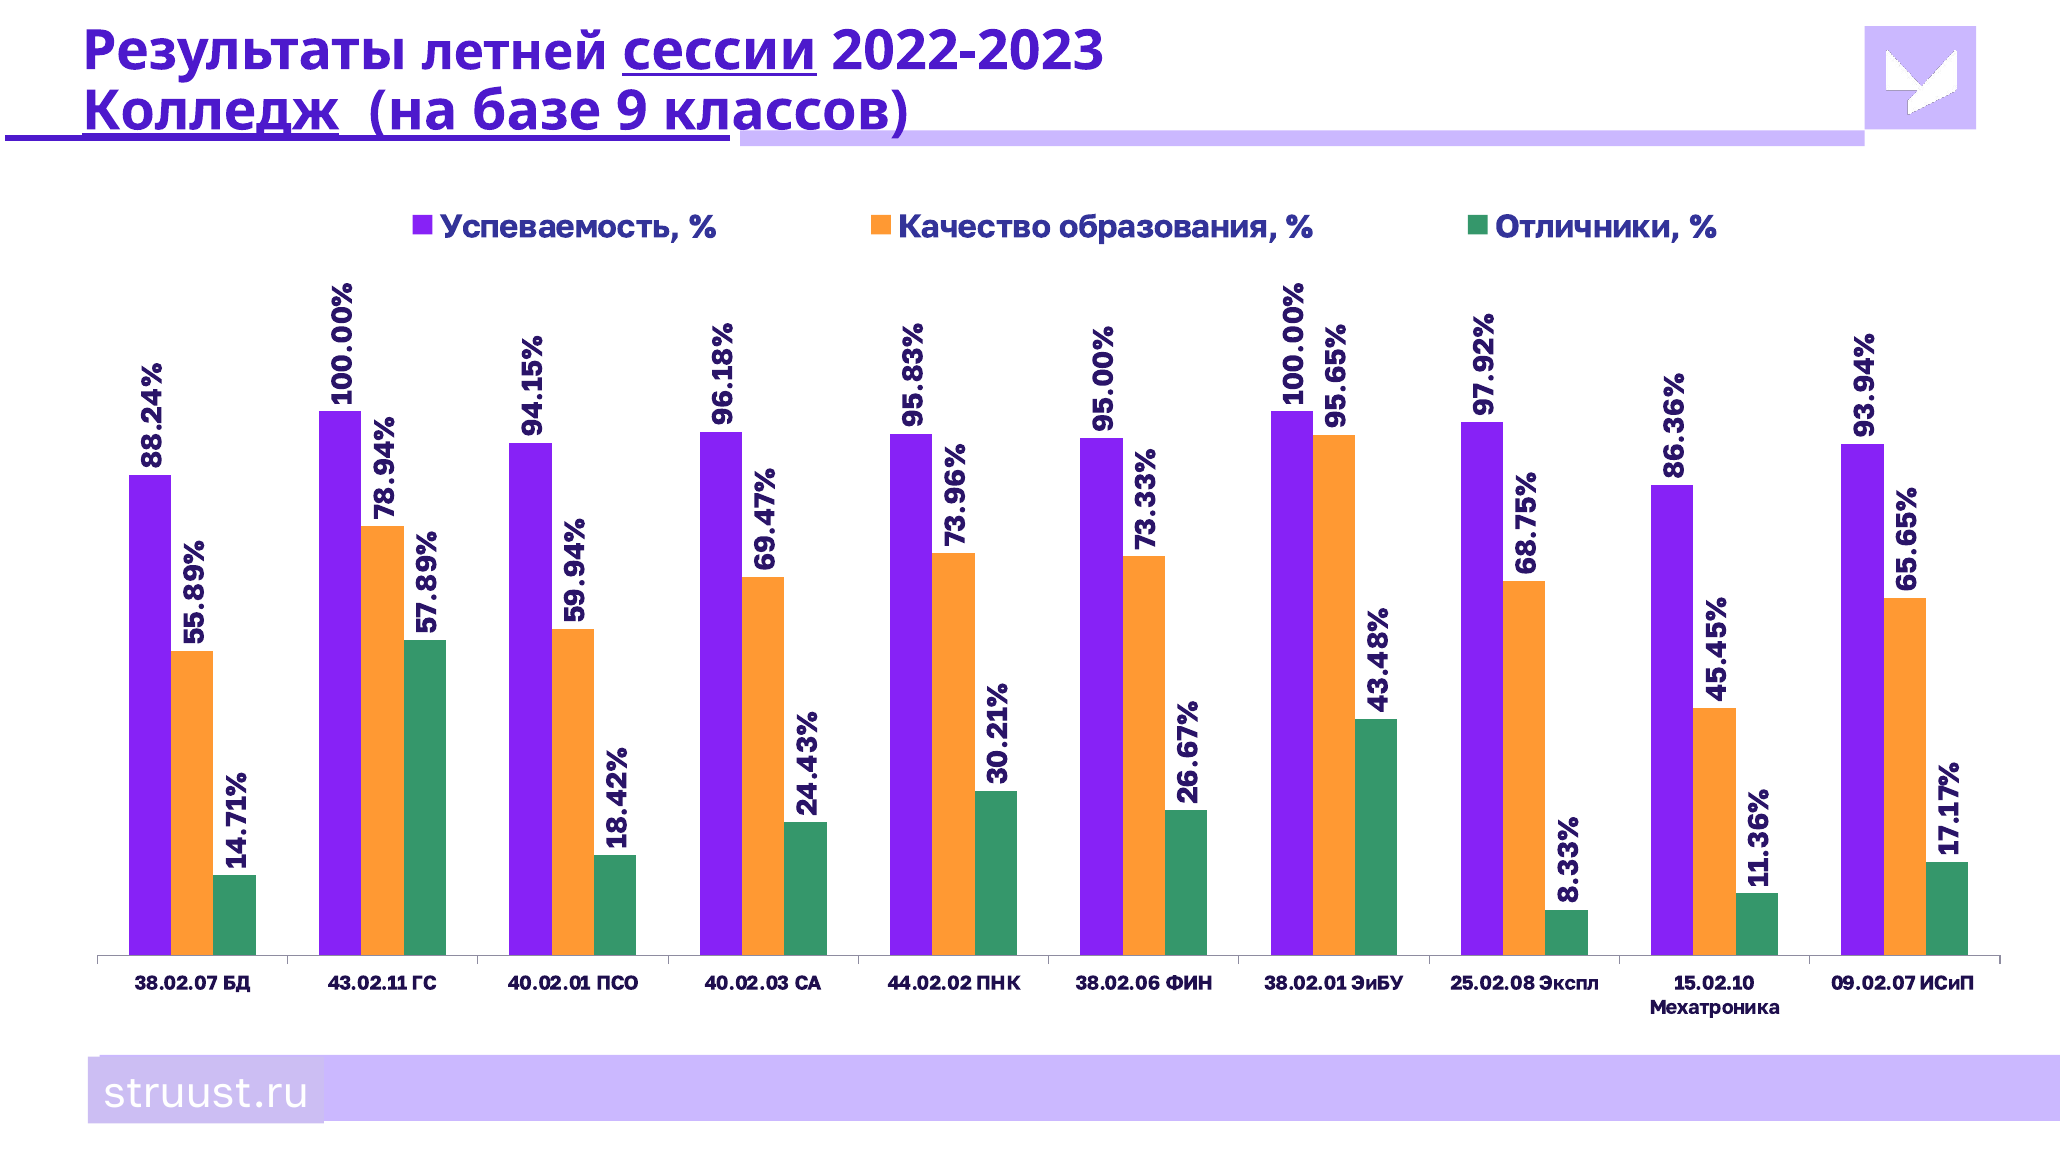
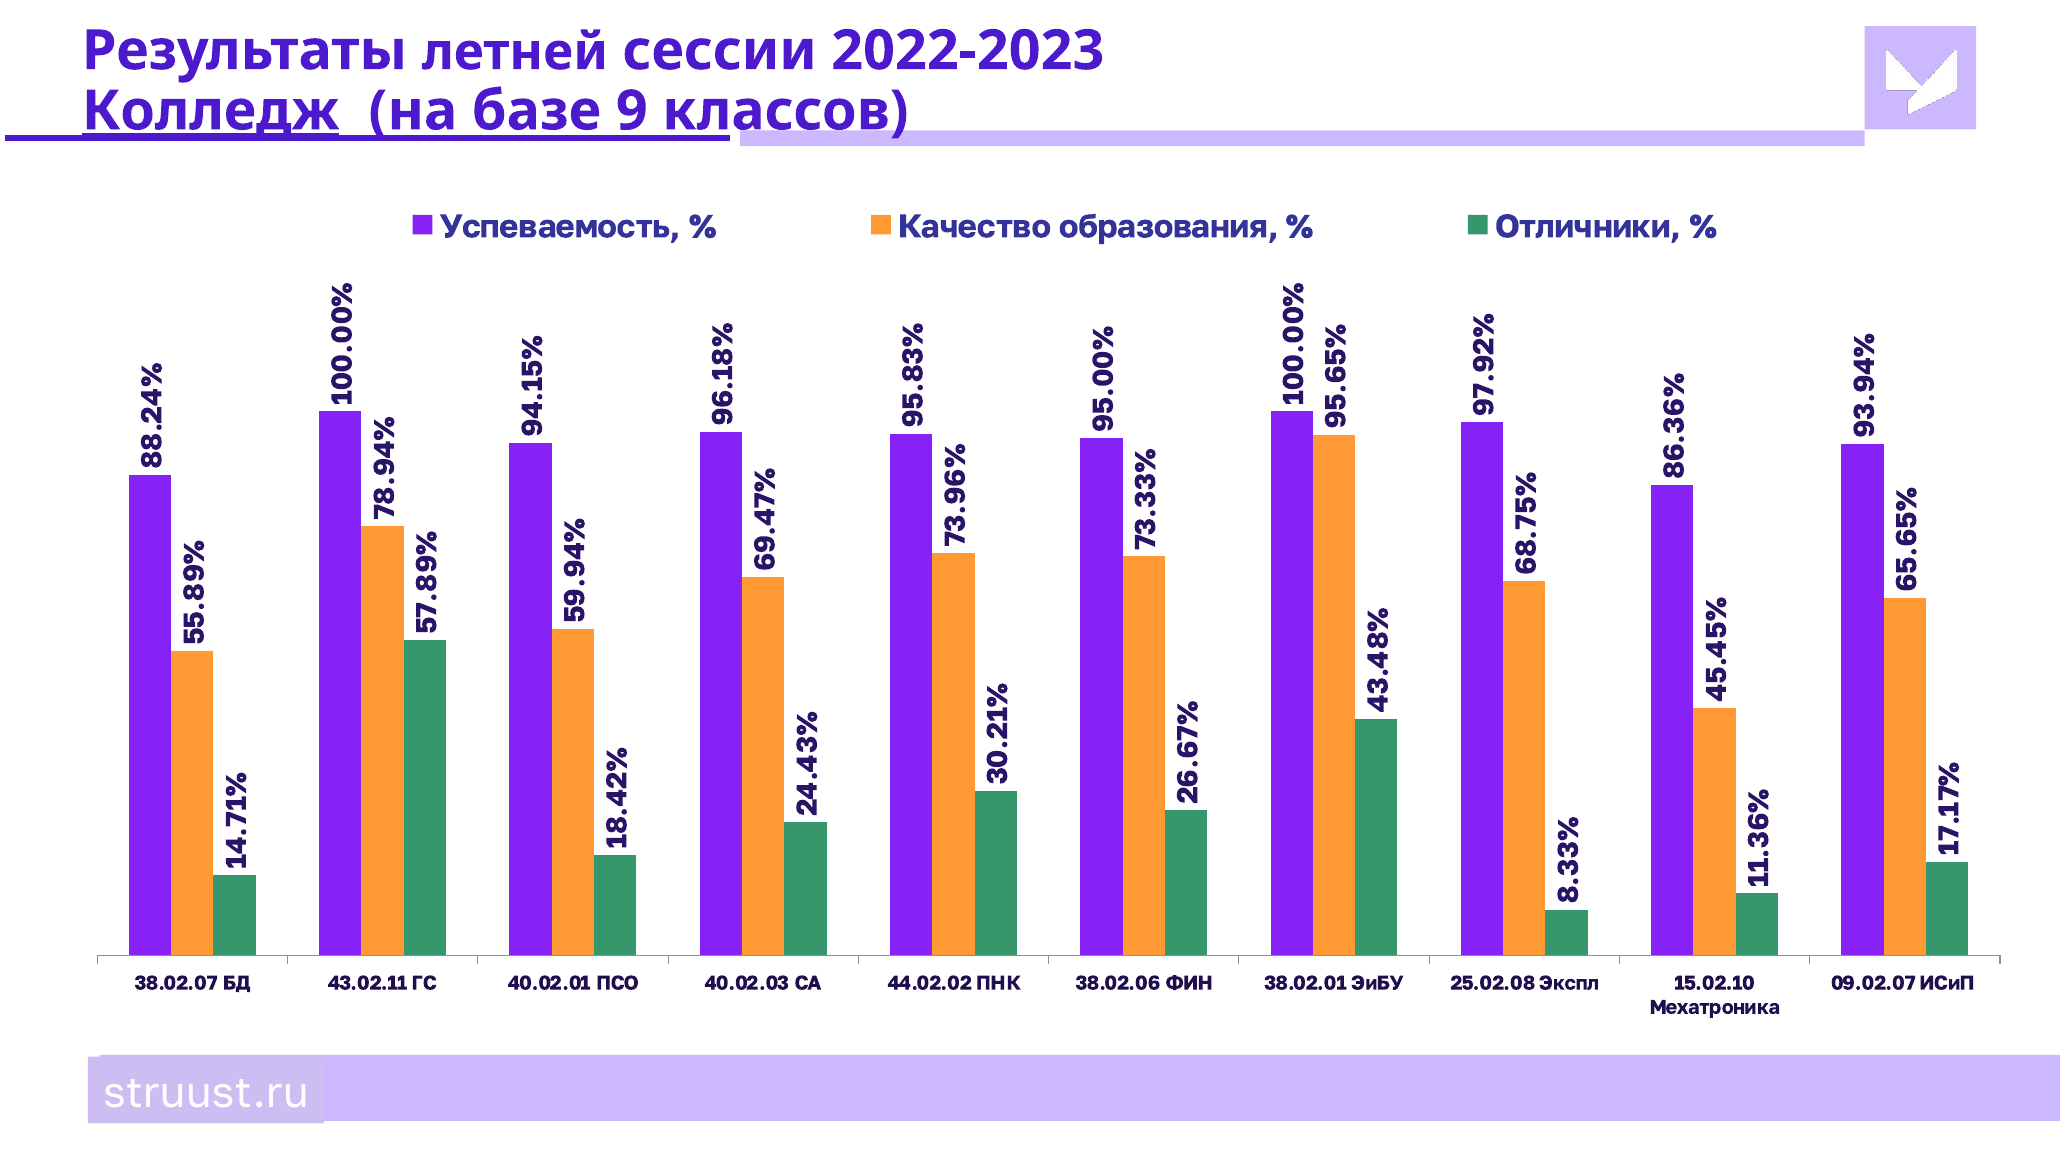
сессии underline: present -> none (720, 51)
